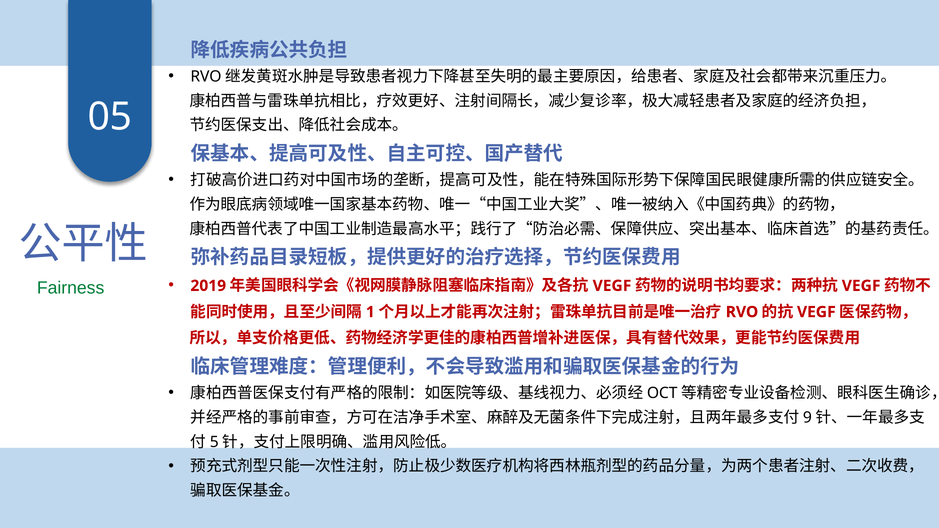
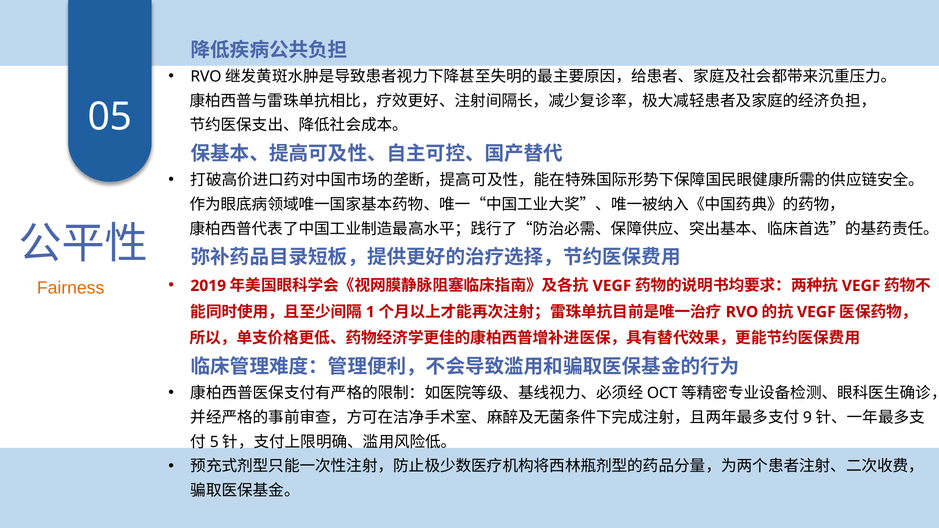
Fairness colour: green -> orange (71, 288)
